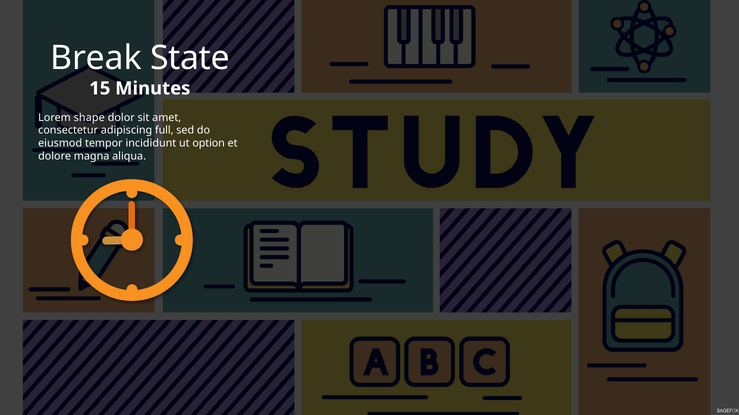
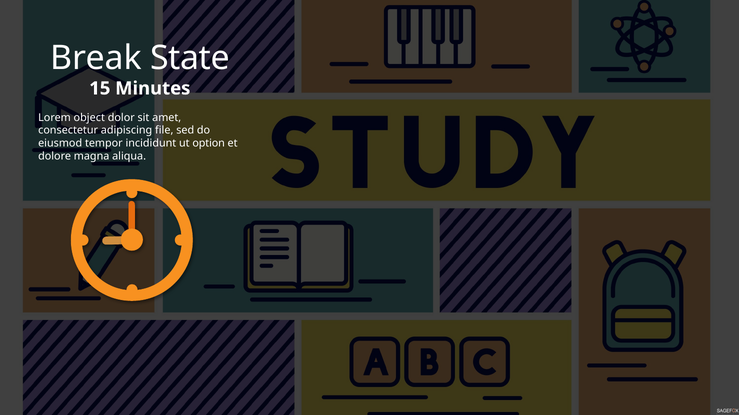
shape: shape -> object (89, 118)
full: full -> file (164, 131)
